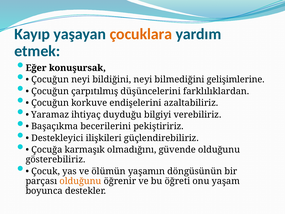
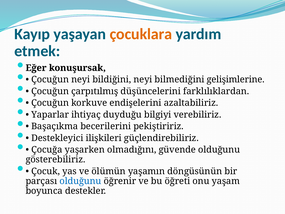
Yaramaz: Yaramaz -> Yaparlar (50, 114)
karmaşık: karmaşık -> yaşarken (85, 150)
olduğunu colour: orange -> blue (80, 181)
